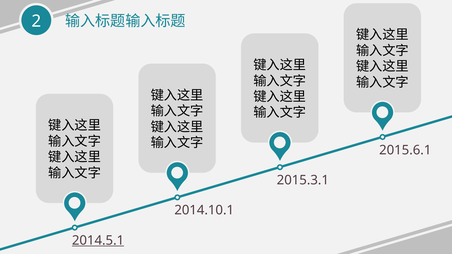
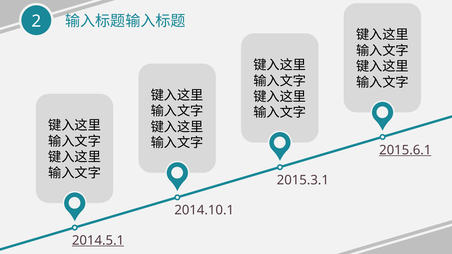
2015.6.1 underline: none -> present (405, 150)
